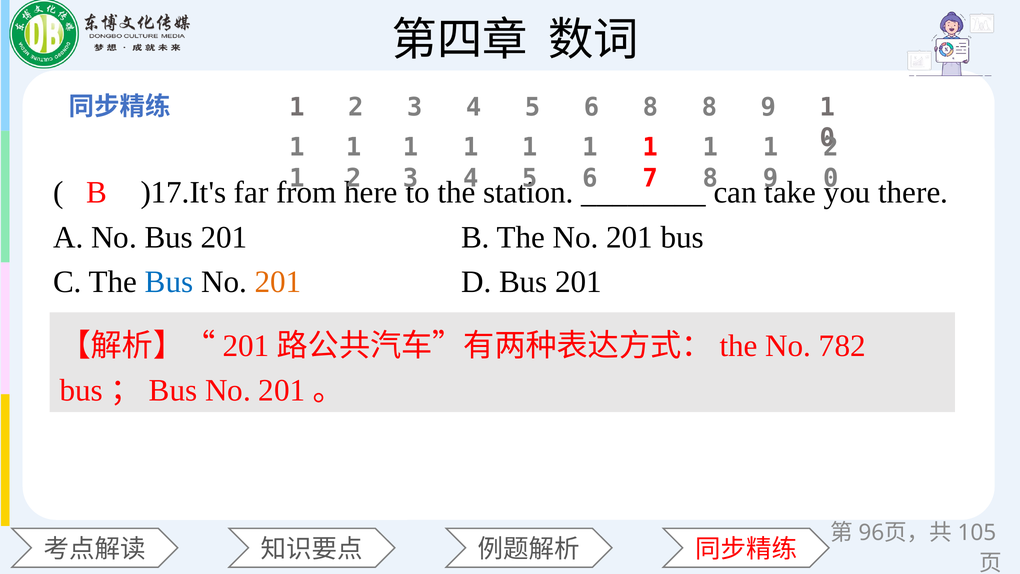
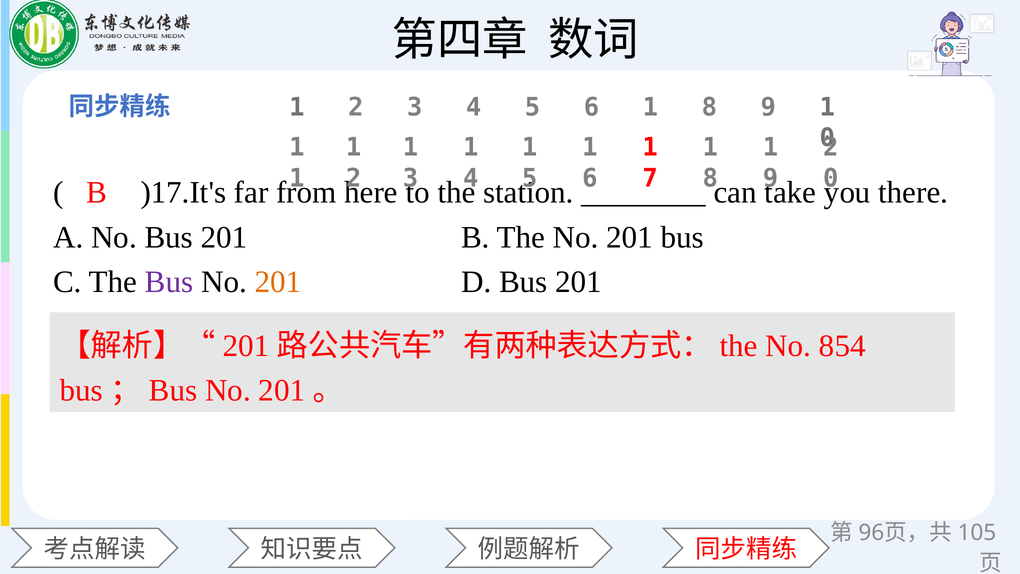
5 6 8: 8 -> 1 (650, 107)
Bus colour: blue -> purple (169, 282)
782: 782 -> 854 (842, 346)
